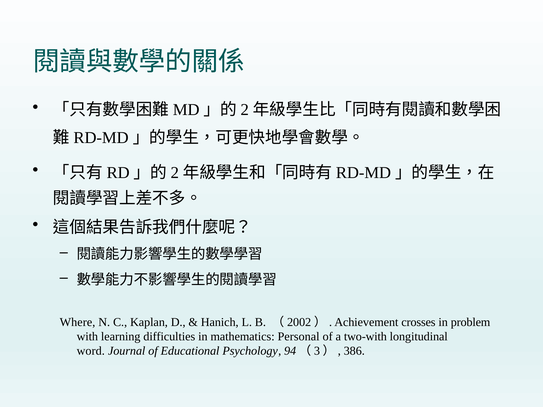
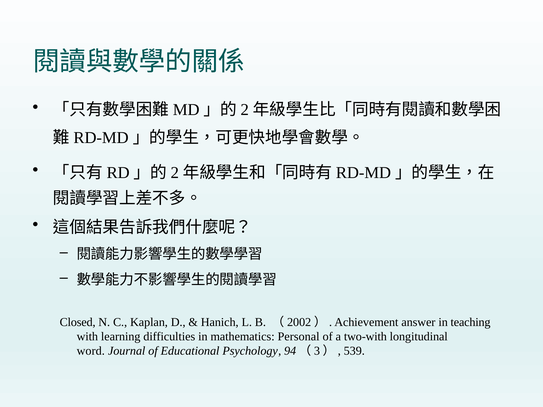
Where: Where -> Closed (78, 322)
crosses: crosses -> answer (418, 322)
problem: problem -> teaching (471, 322)
386: 386 -> 539 (354, 351)
